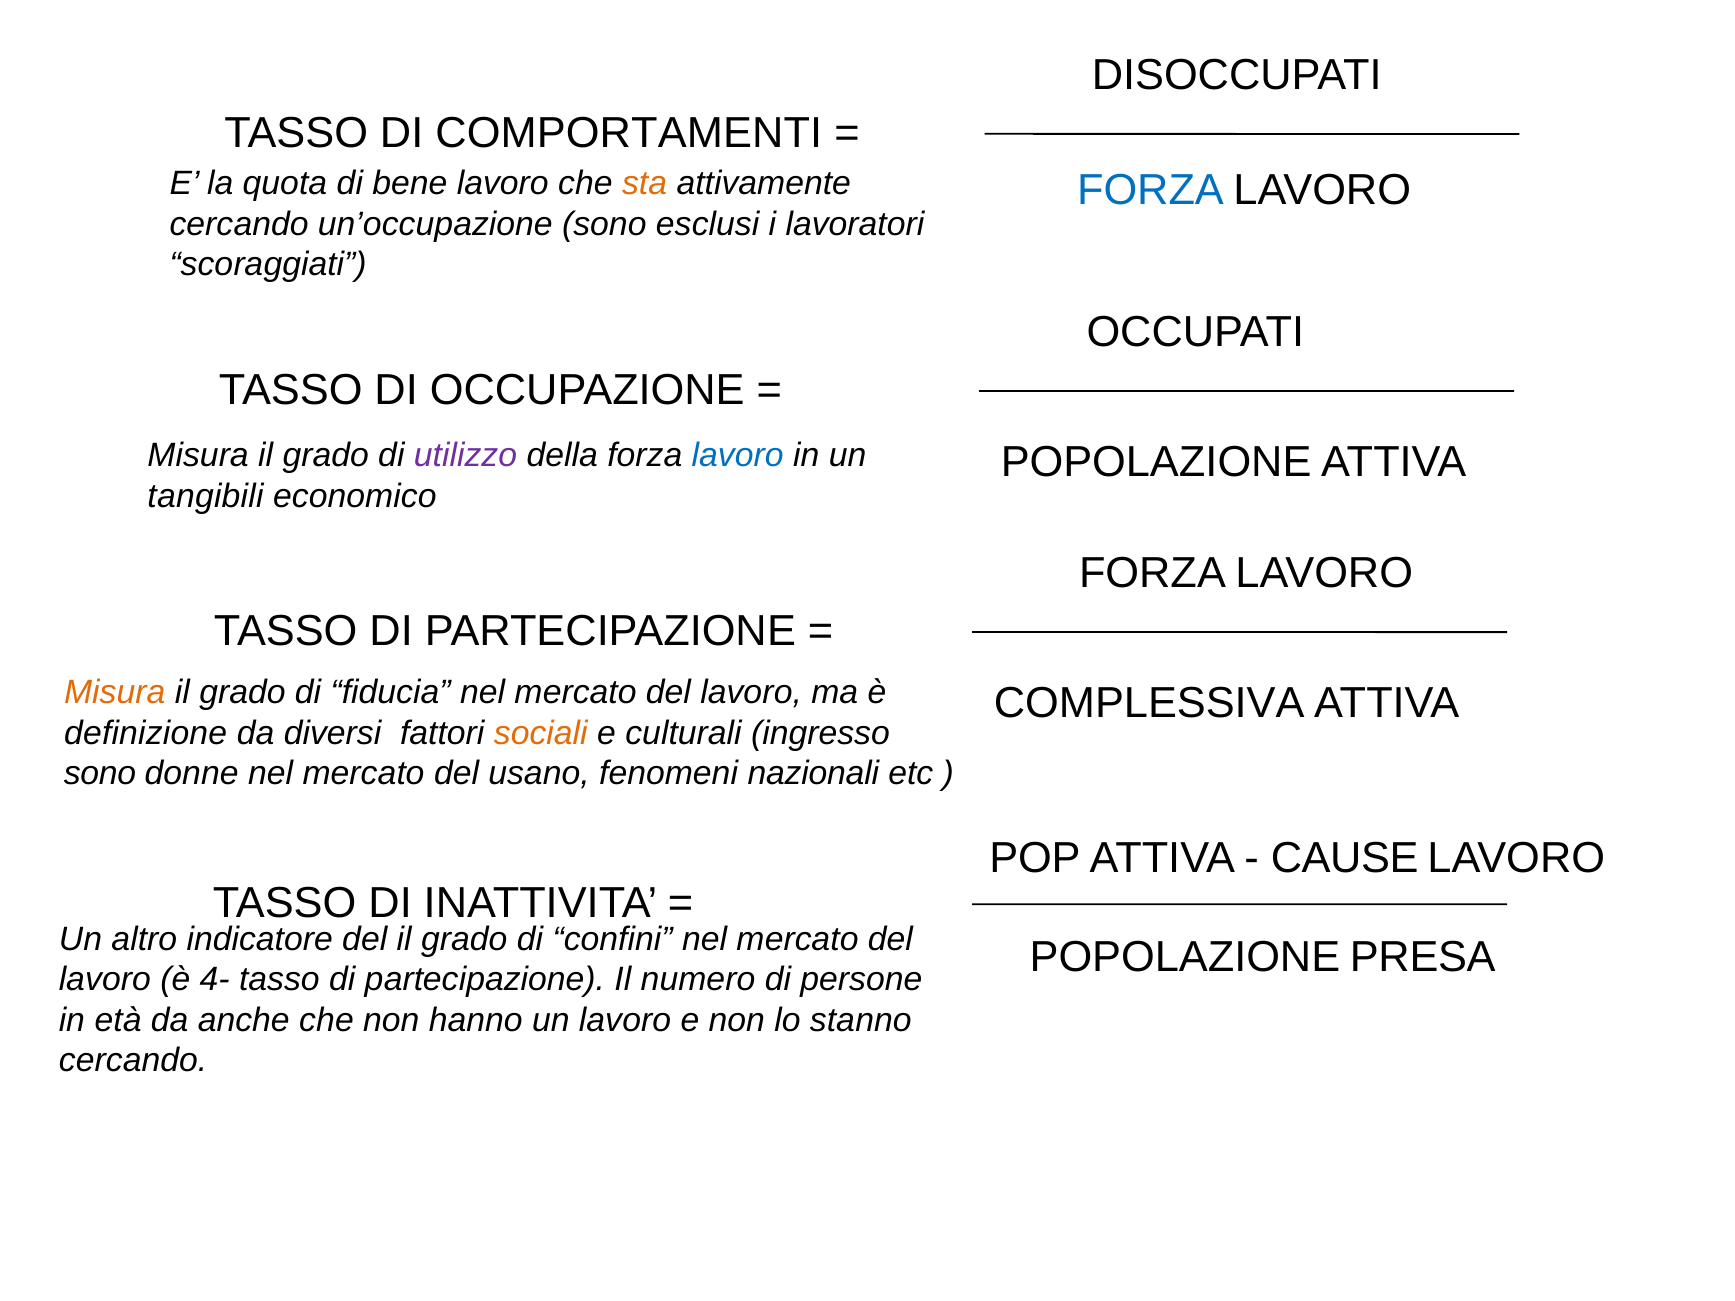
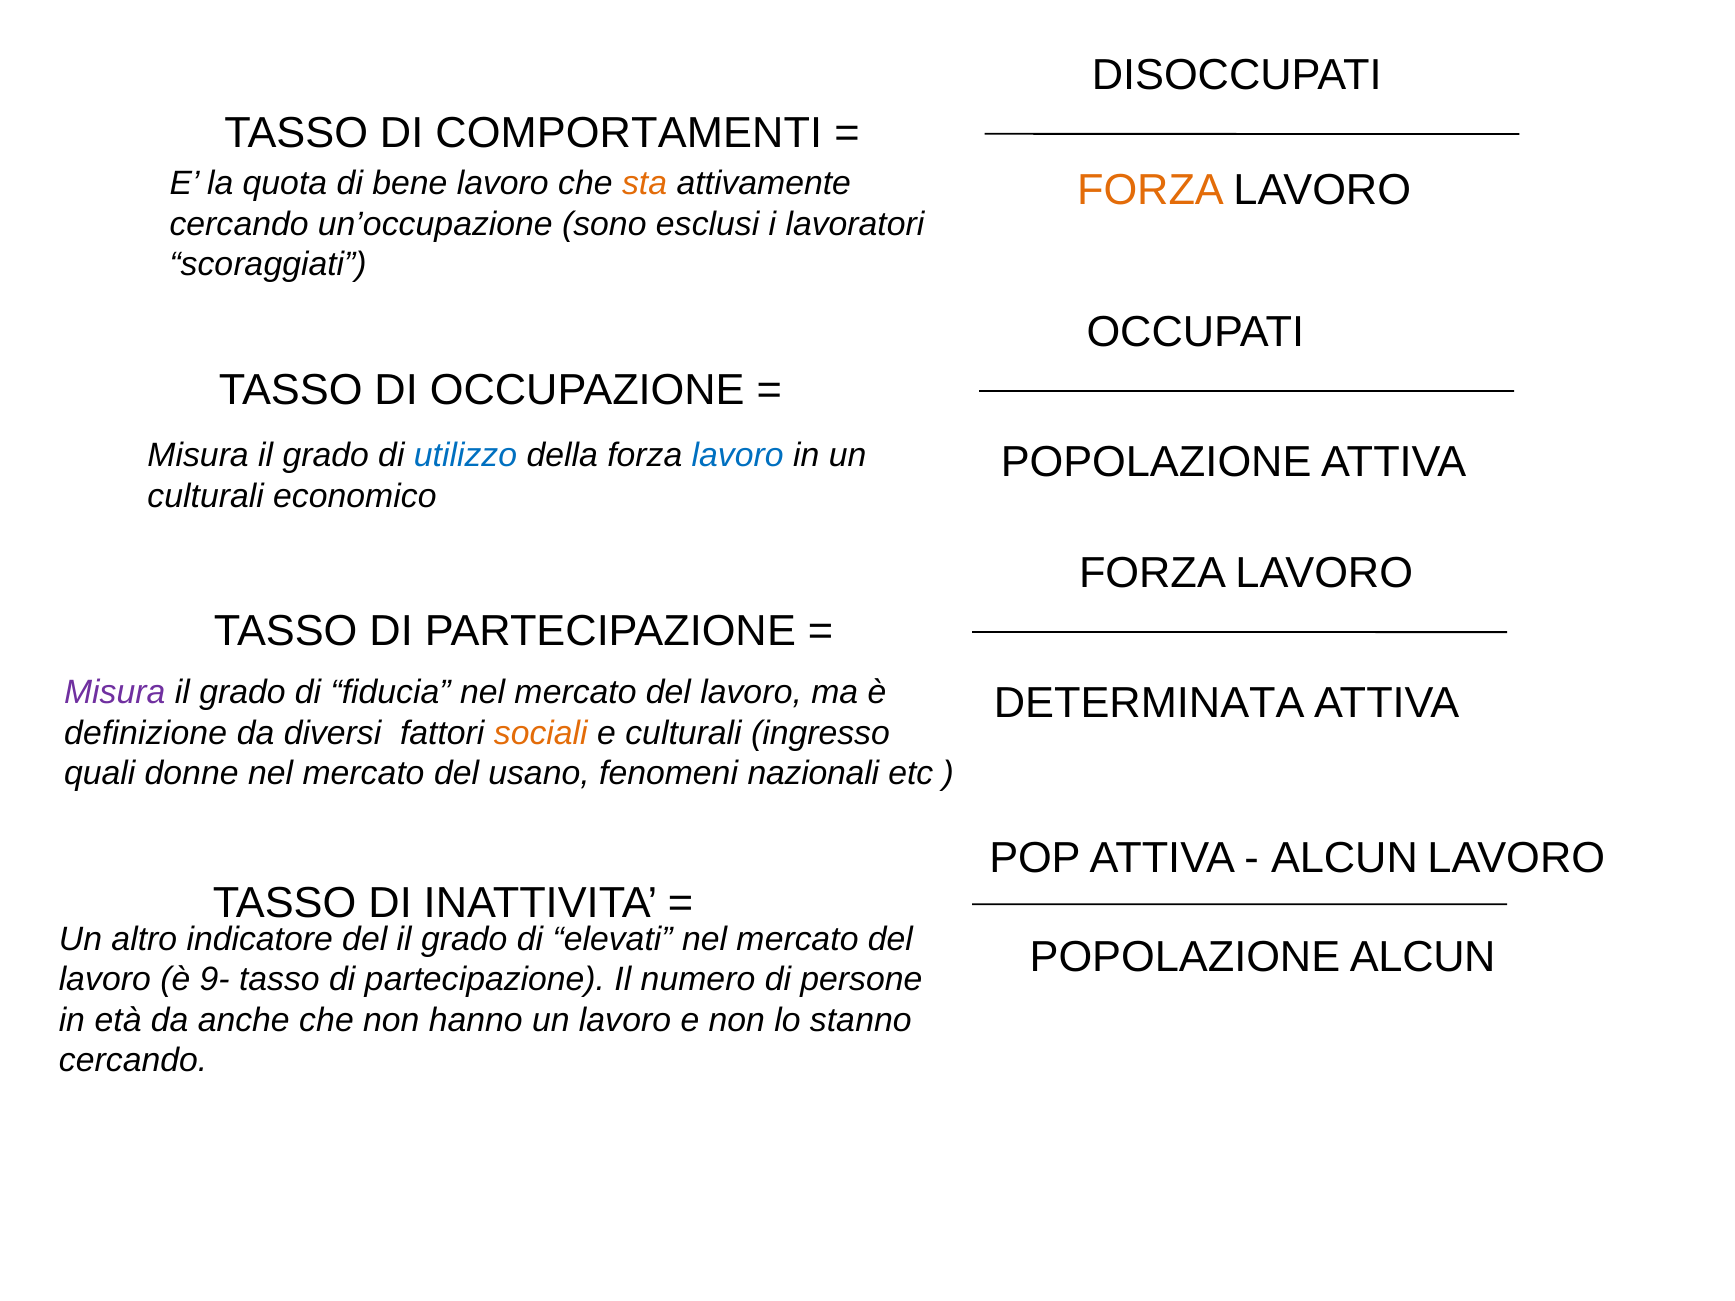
FORZA colour: blue -> orange (1150, 191)
utilizzo colour: purple -> blue (466, 456)
tangibili: tangibili -> culturali (206, 496)
Misura colour: orange -> purple (115, 693)
COMPLESSIVA: COMPLESSIVA -> DETERMINATA (1149, 704)
sono: sono -> quali (100, 774)
CAUSE: CAUSE -> ALCUN (1344, 858)
confini: confini -> elevati (613, 939)
POPOLAZIONE PRESA: PRESA -> ALCUN (1423, 958)
4-: 4- -> 9- (215, 980)
